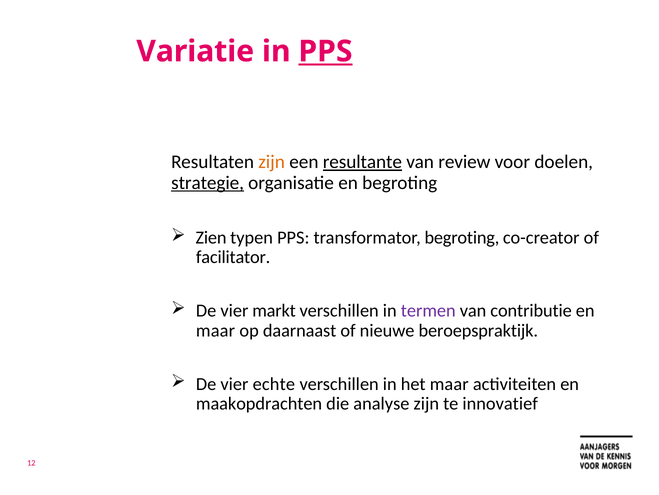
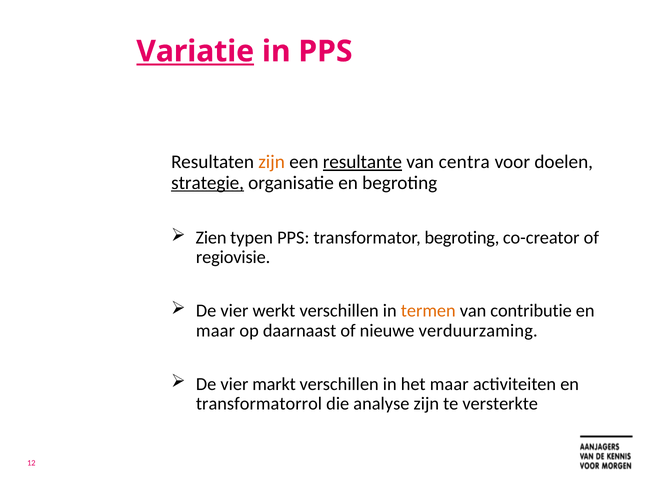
Variatie underline: none -> present (195, 51)
PPS underline: present -> none (325, 51)
review: review -> centra (464, 162)
facilitator: facilitator -> regiovisie (233, 257)
markt: markt -> werkt (274, 310)
termen colour: purple -> orange (428, 310)
beroepspraktijk: beroepspraktijk -> verduurzaming (478, 330)
echte: echte -> markt (274, 383)
maakopdrachten: maakopdrachten -> transformatorrol (259, 403)
innovatief: innovatief -> versterkte (500, 403)
